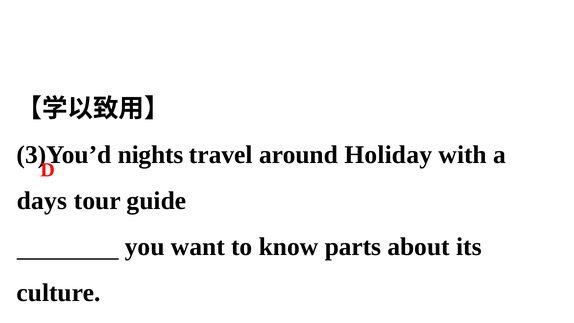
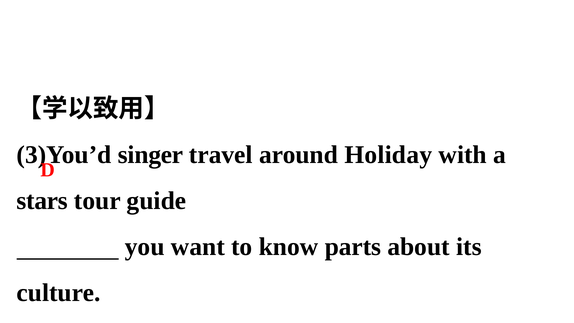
nights: nights -> singer (151, 155)
days: days -> stars (42, 201)
